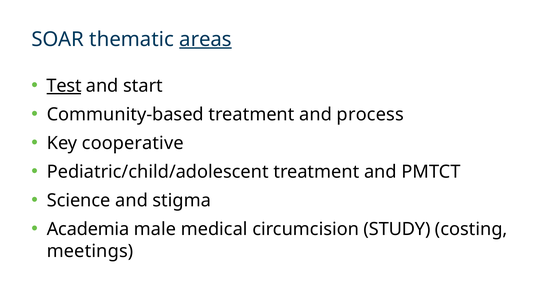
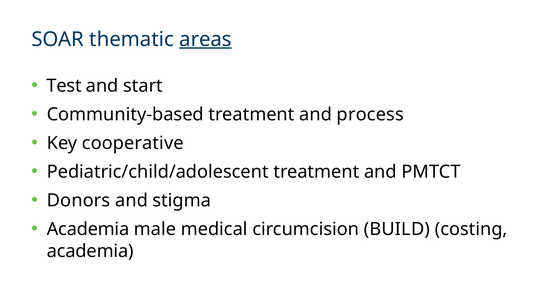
Test underline: present -> none (64, 86)
Science: Science -> Donors (79, 201)
STUDY: STUDY -> BUILD (397, 229)
meetings: meetings -> academia (90, 251)
